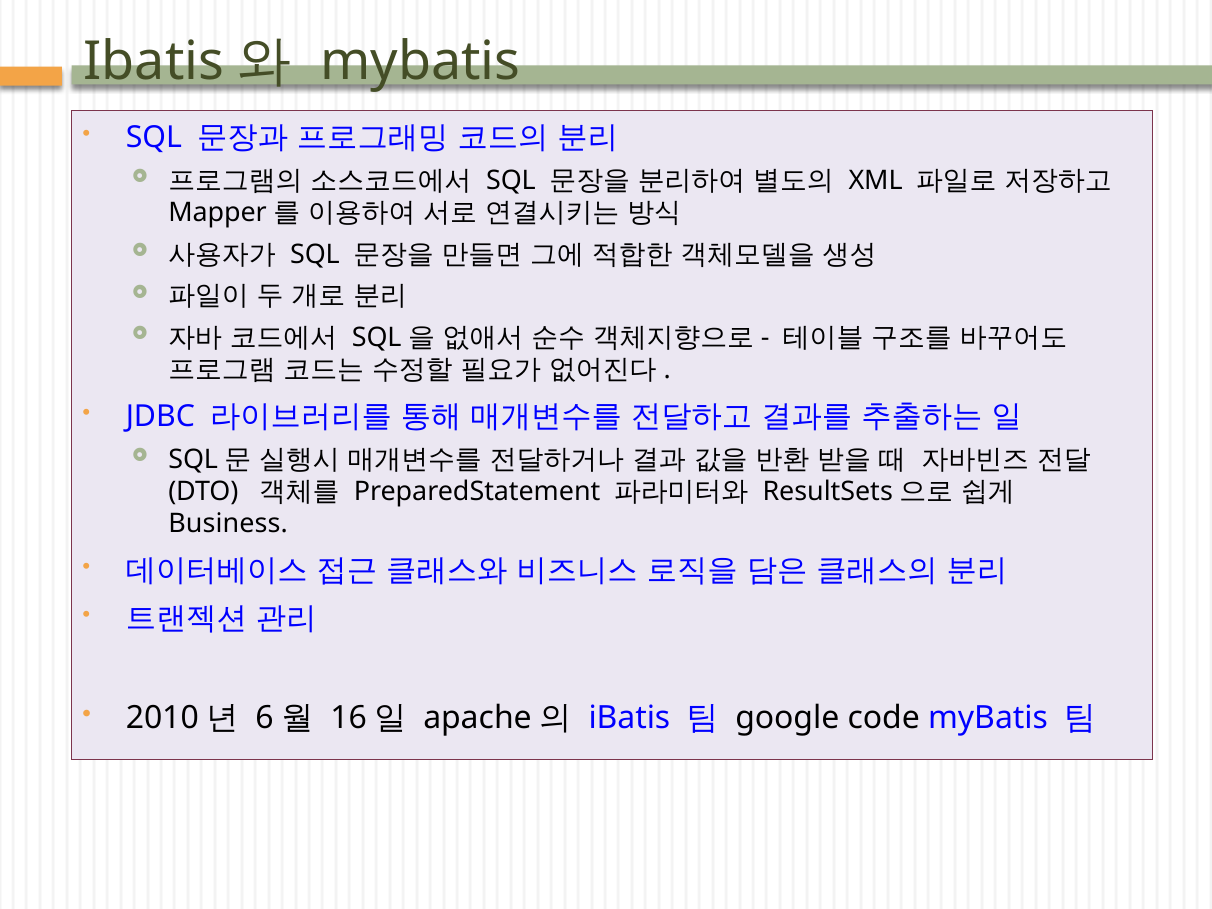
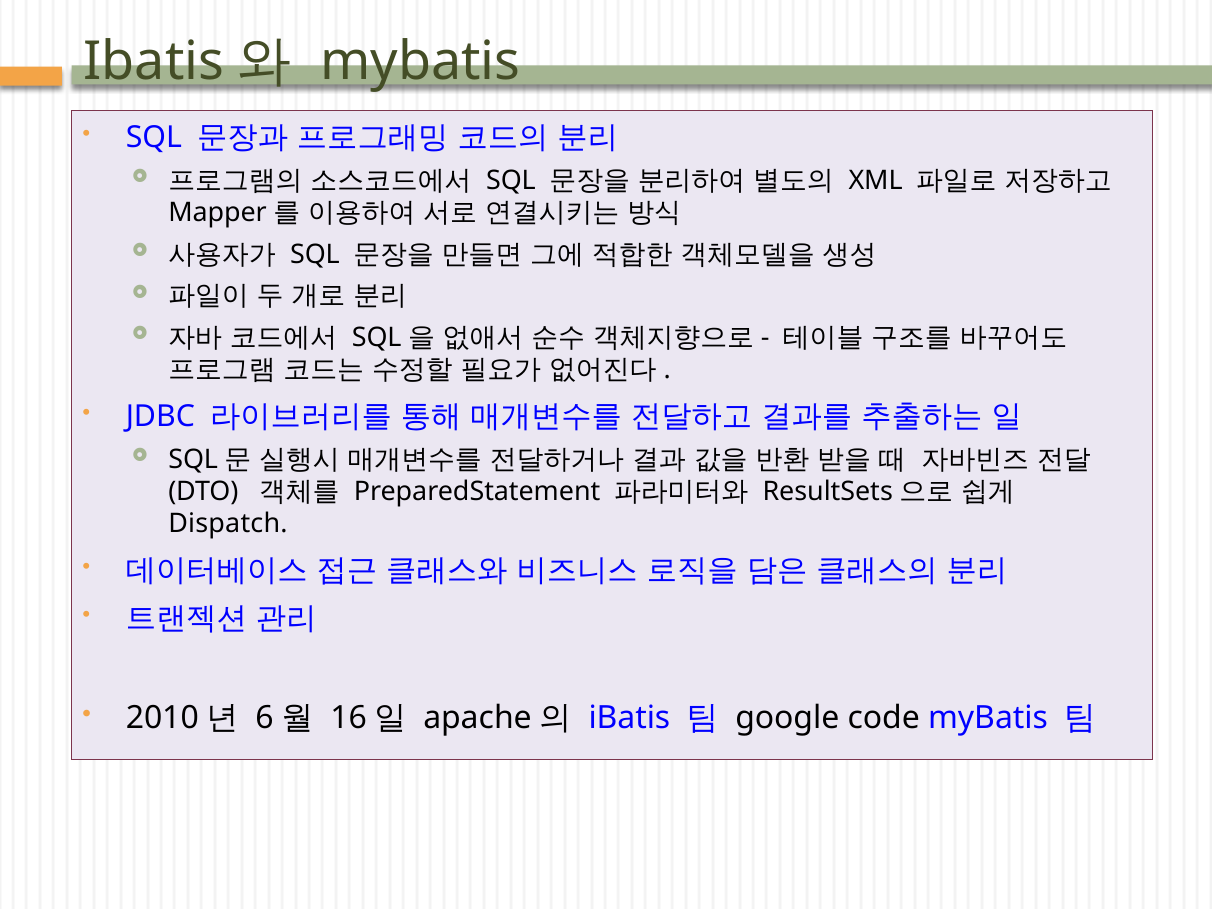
Business: Business -> Dispatch (228, 524)
